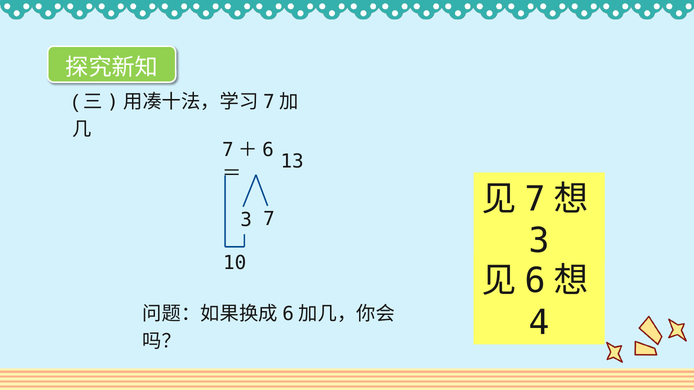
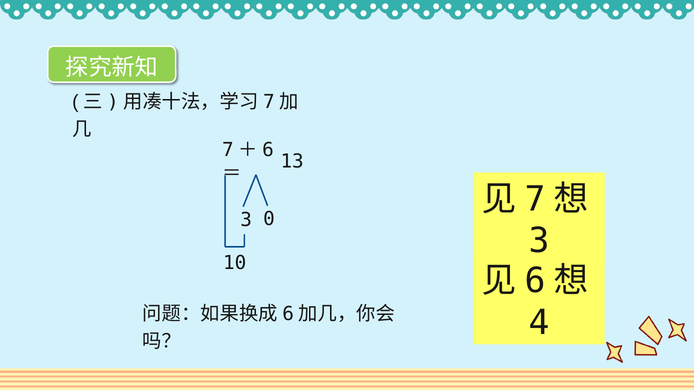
7: 7 -> 0 (269, 219)
